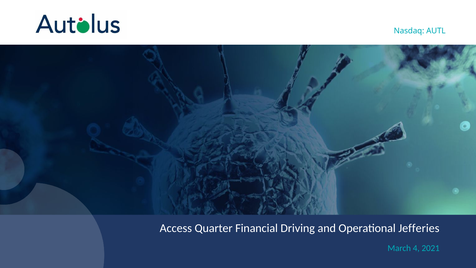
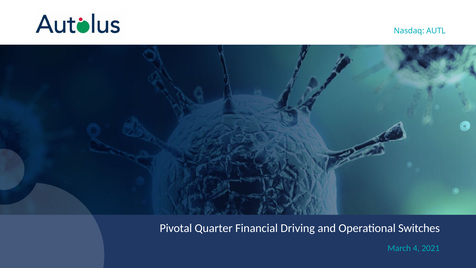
Access: Access -> Pivotal (176, 228)
Jefferies: Jefferies -> Switches (419, 228)
